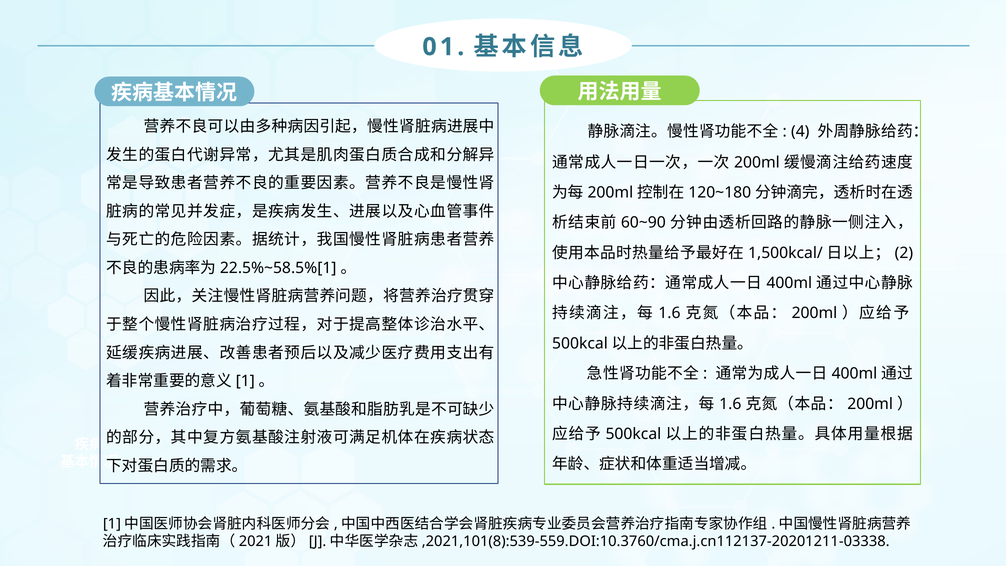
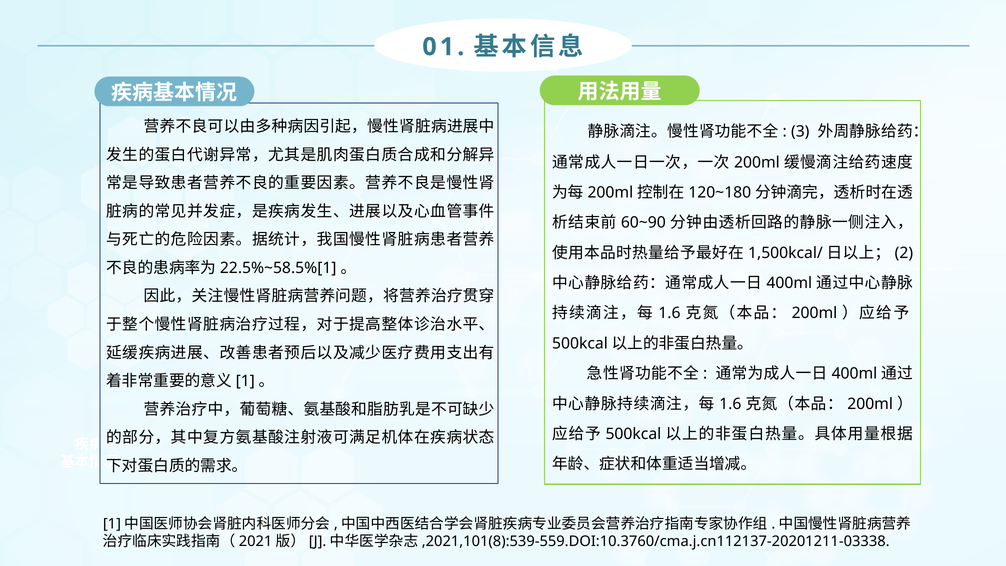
4: 4 -> 3 (800, 132)
